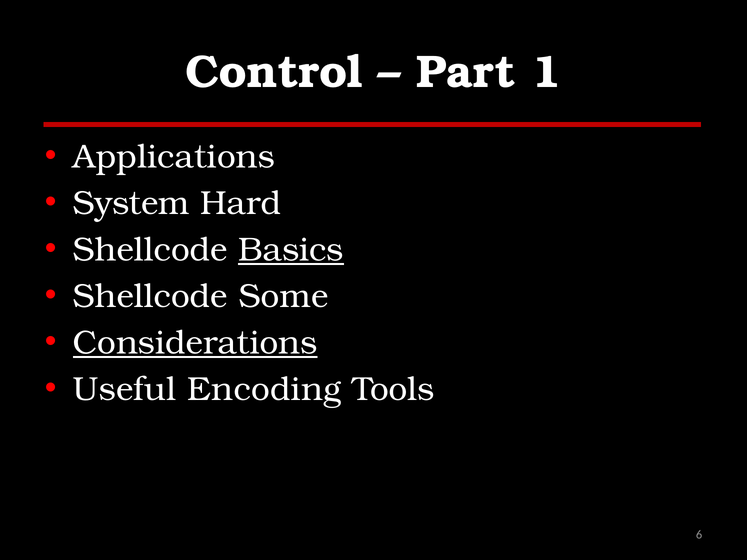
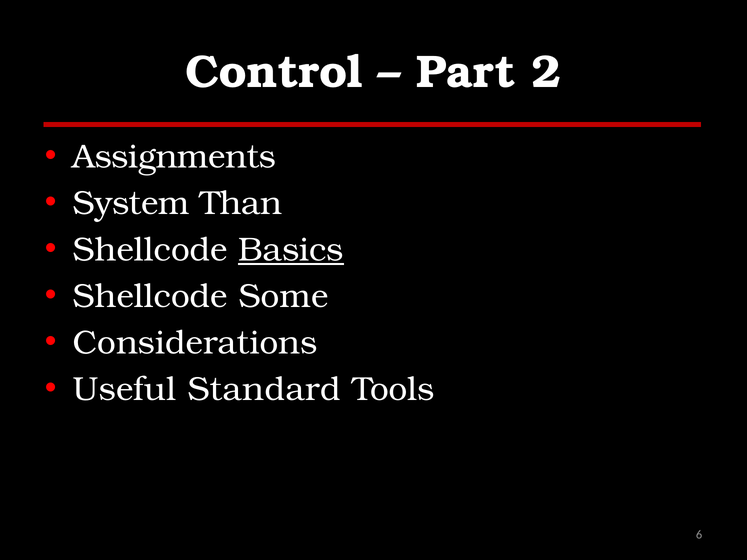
1: 1 -> 2 (546, 72)
Applications: Applications -> Assignments (174, 157)
Hard: Hard -> Than (241, 203)
Considerations underline: present -> none (195, 343)
Encoding: Encoding -> Standard (264, 389)
